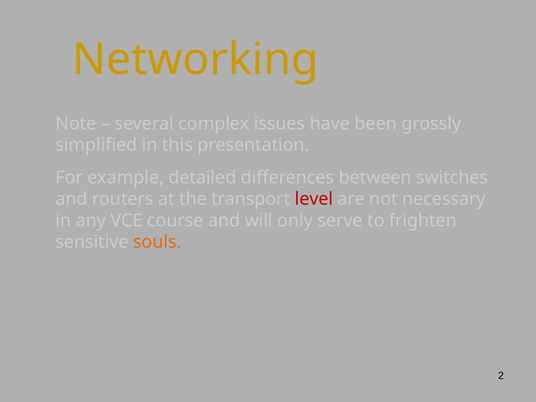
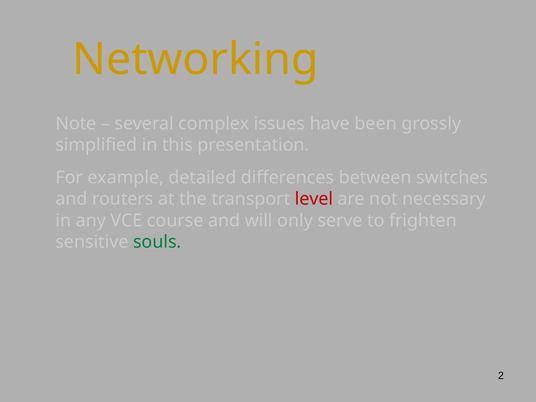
souls colour: orange -> green (157, 242)
